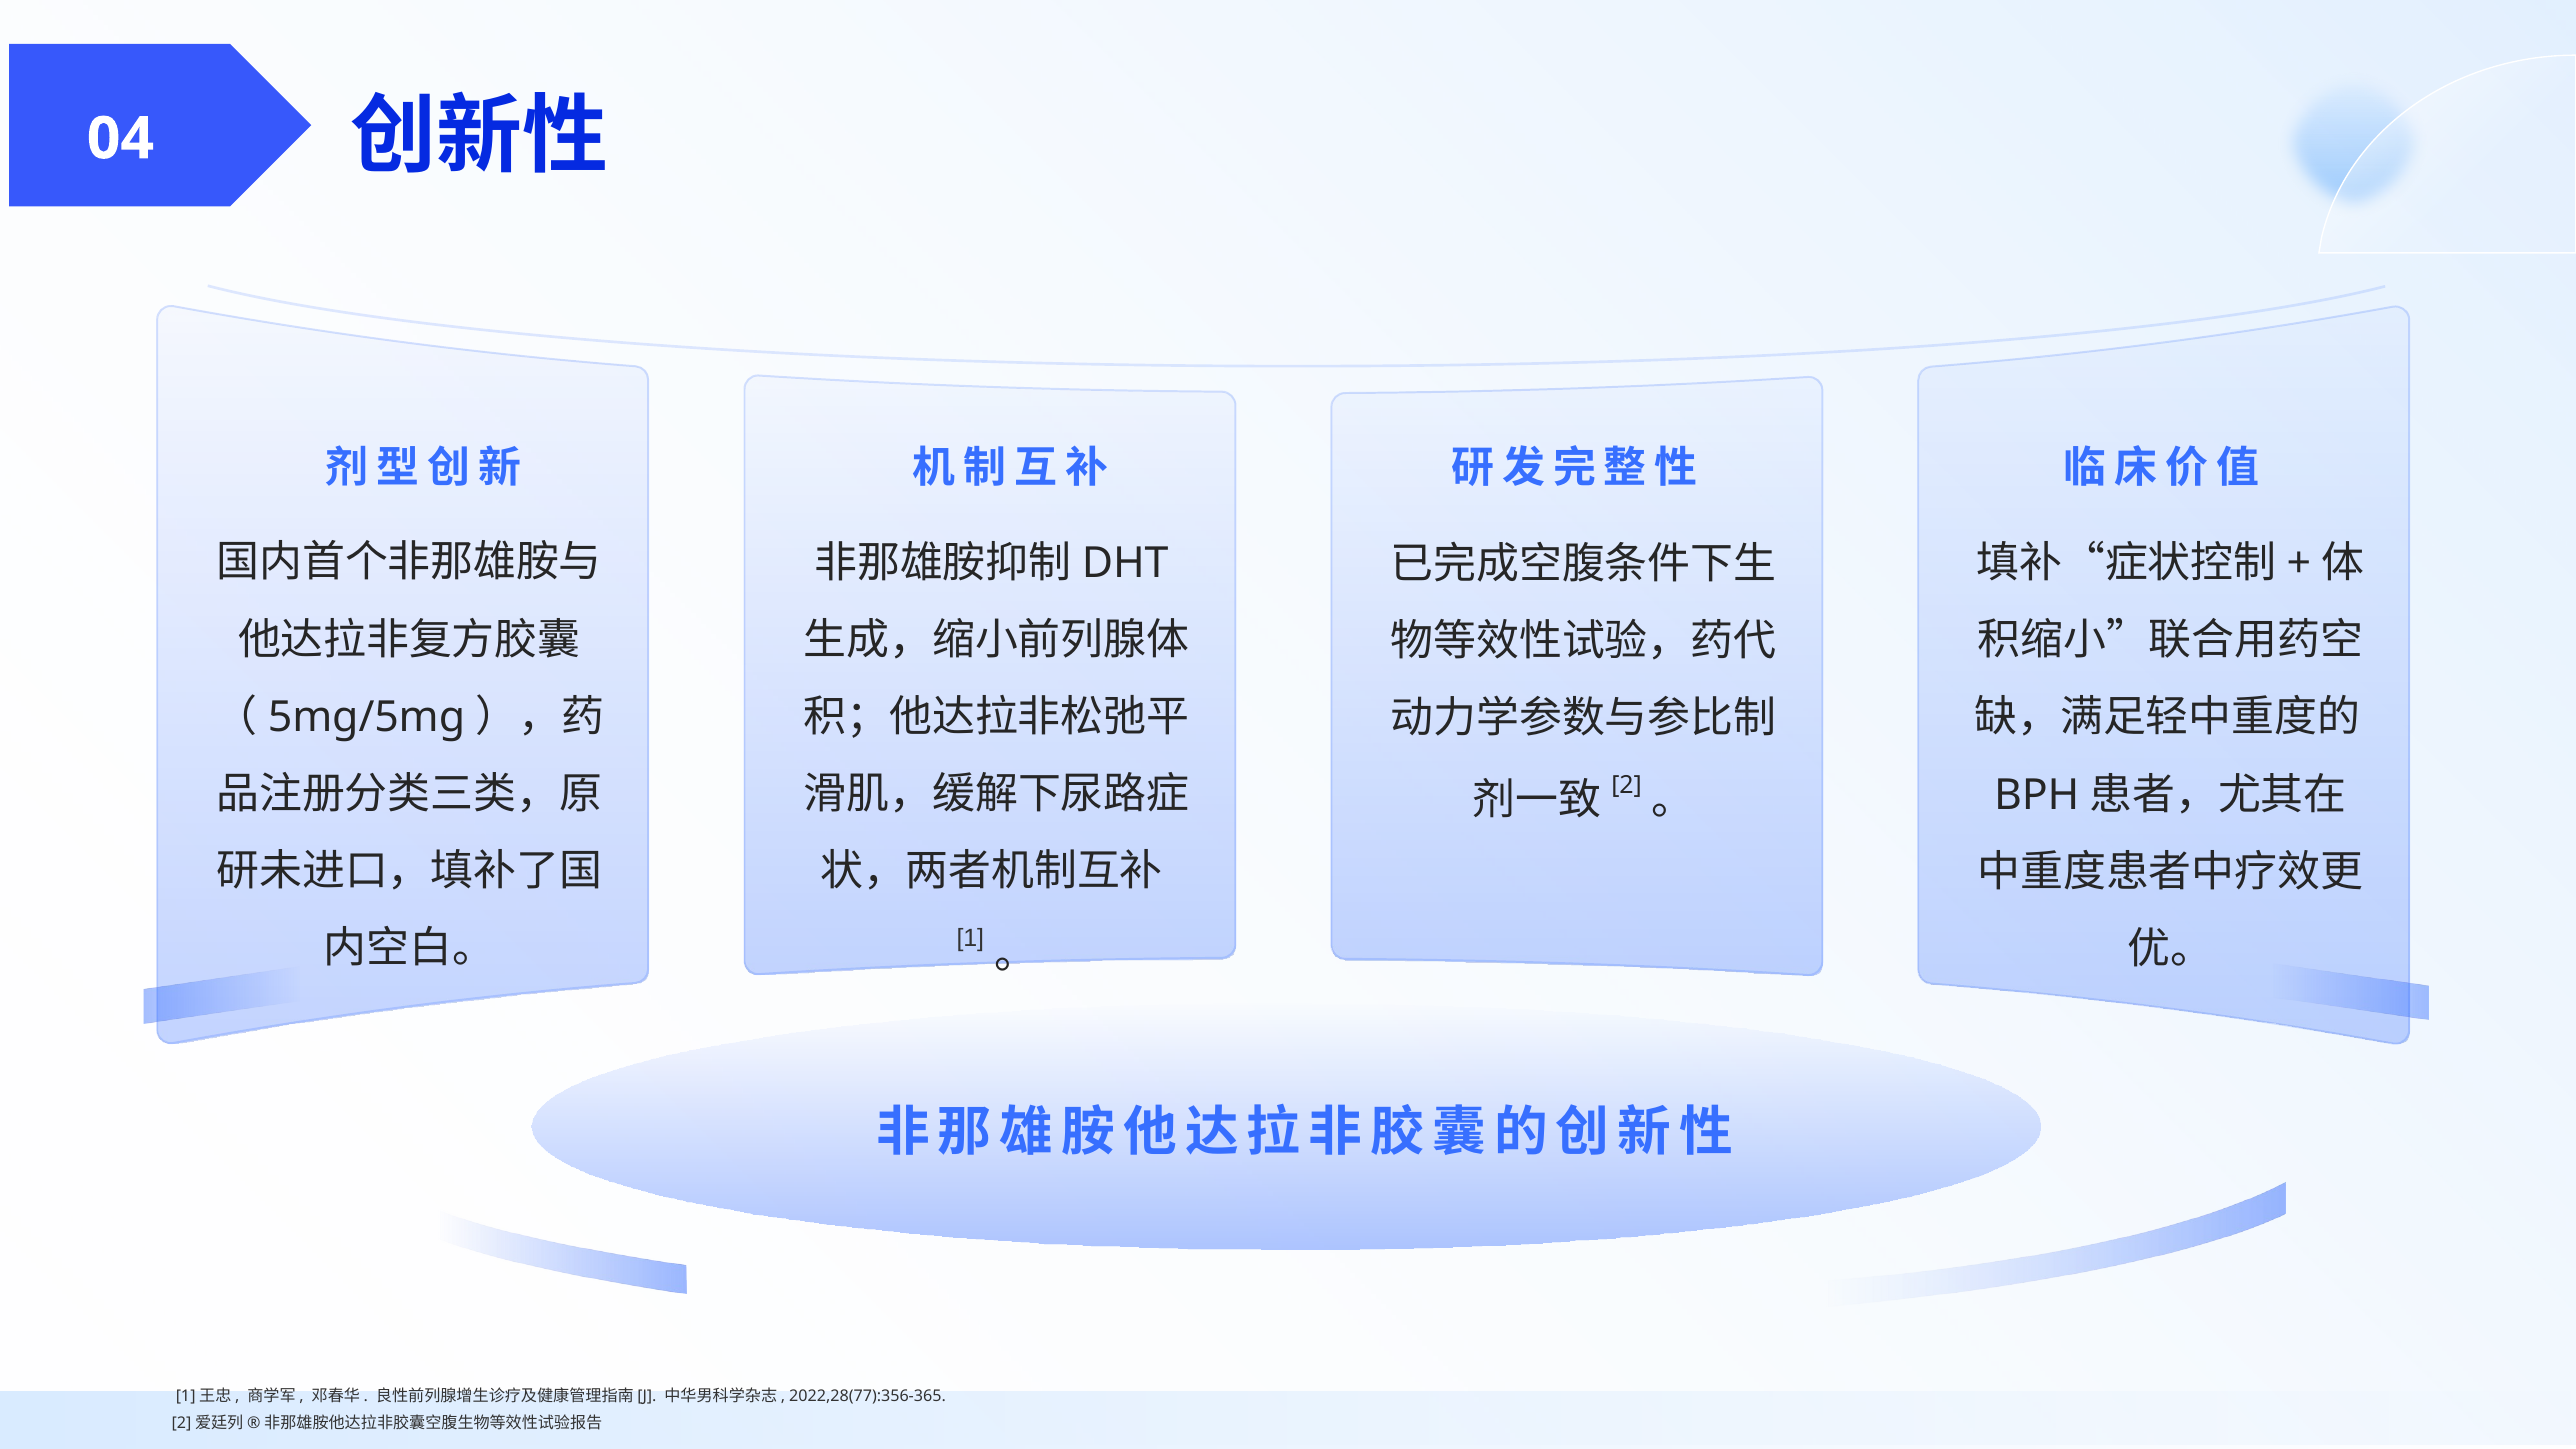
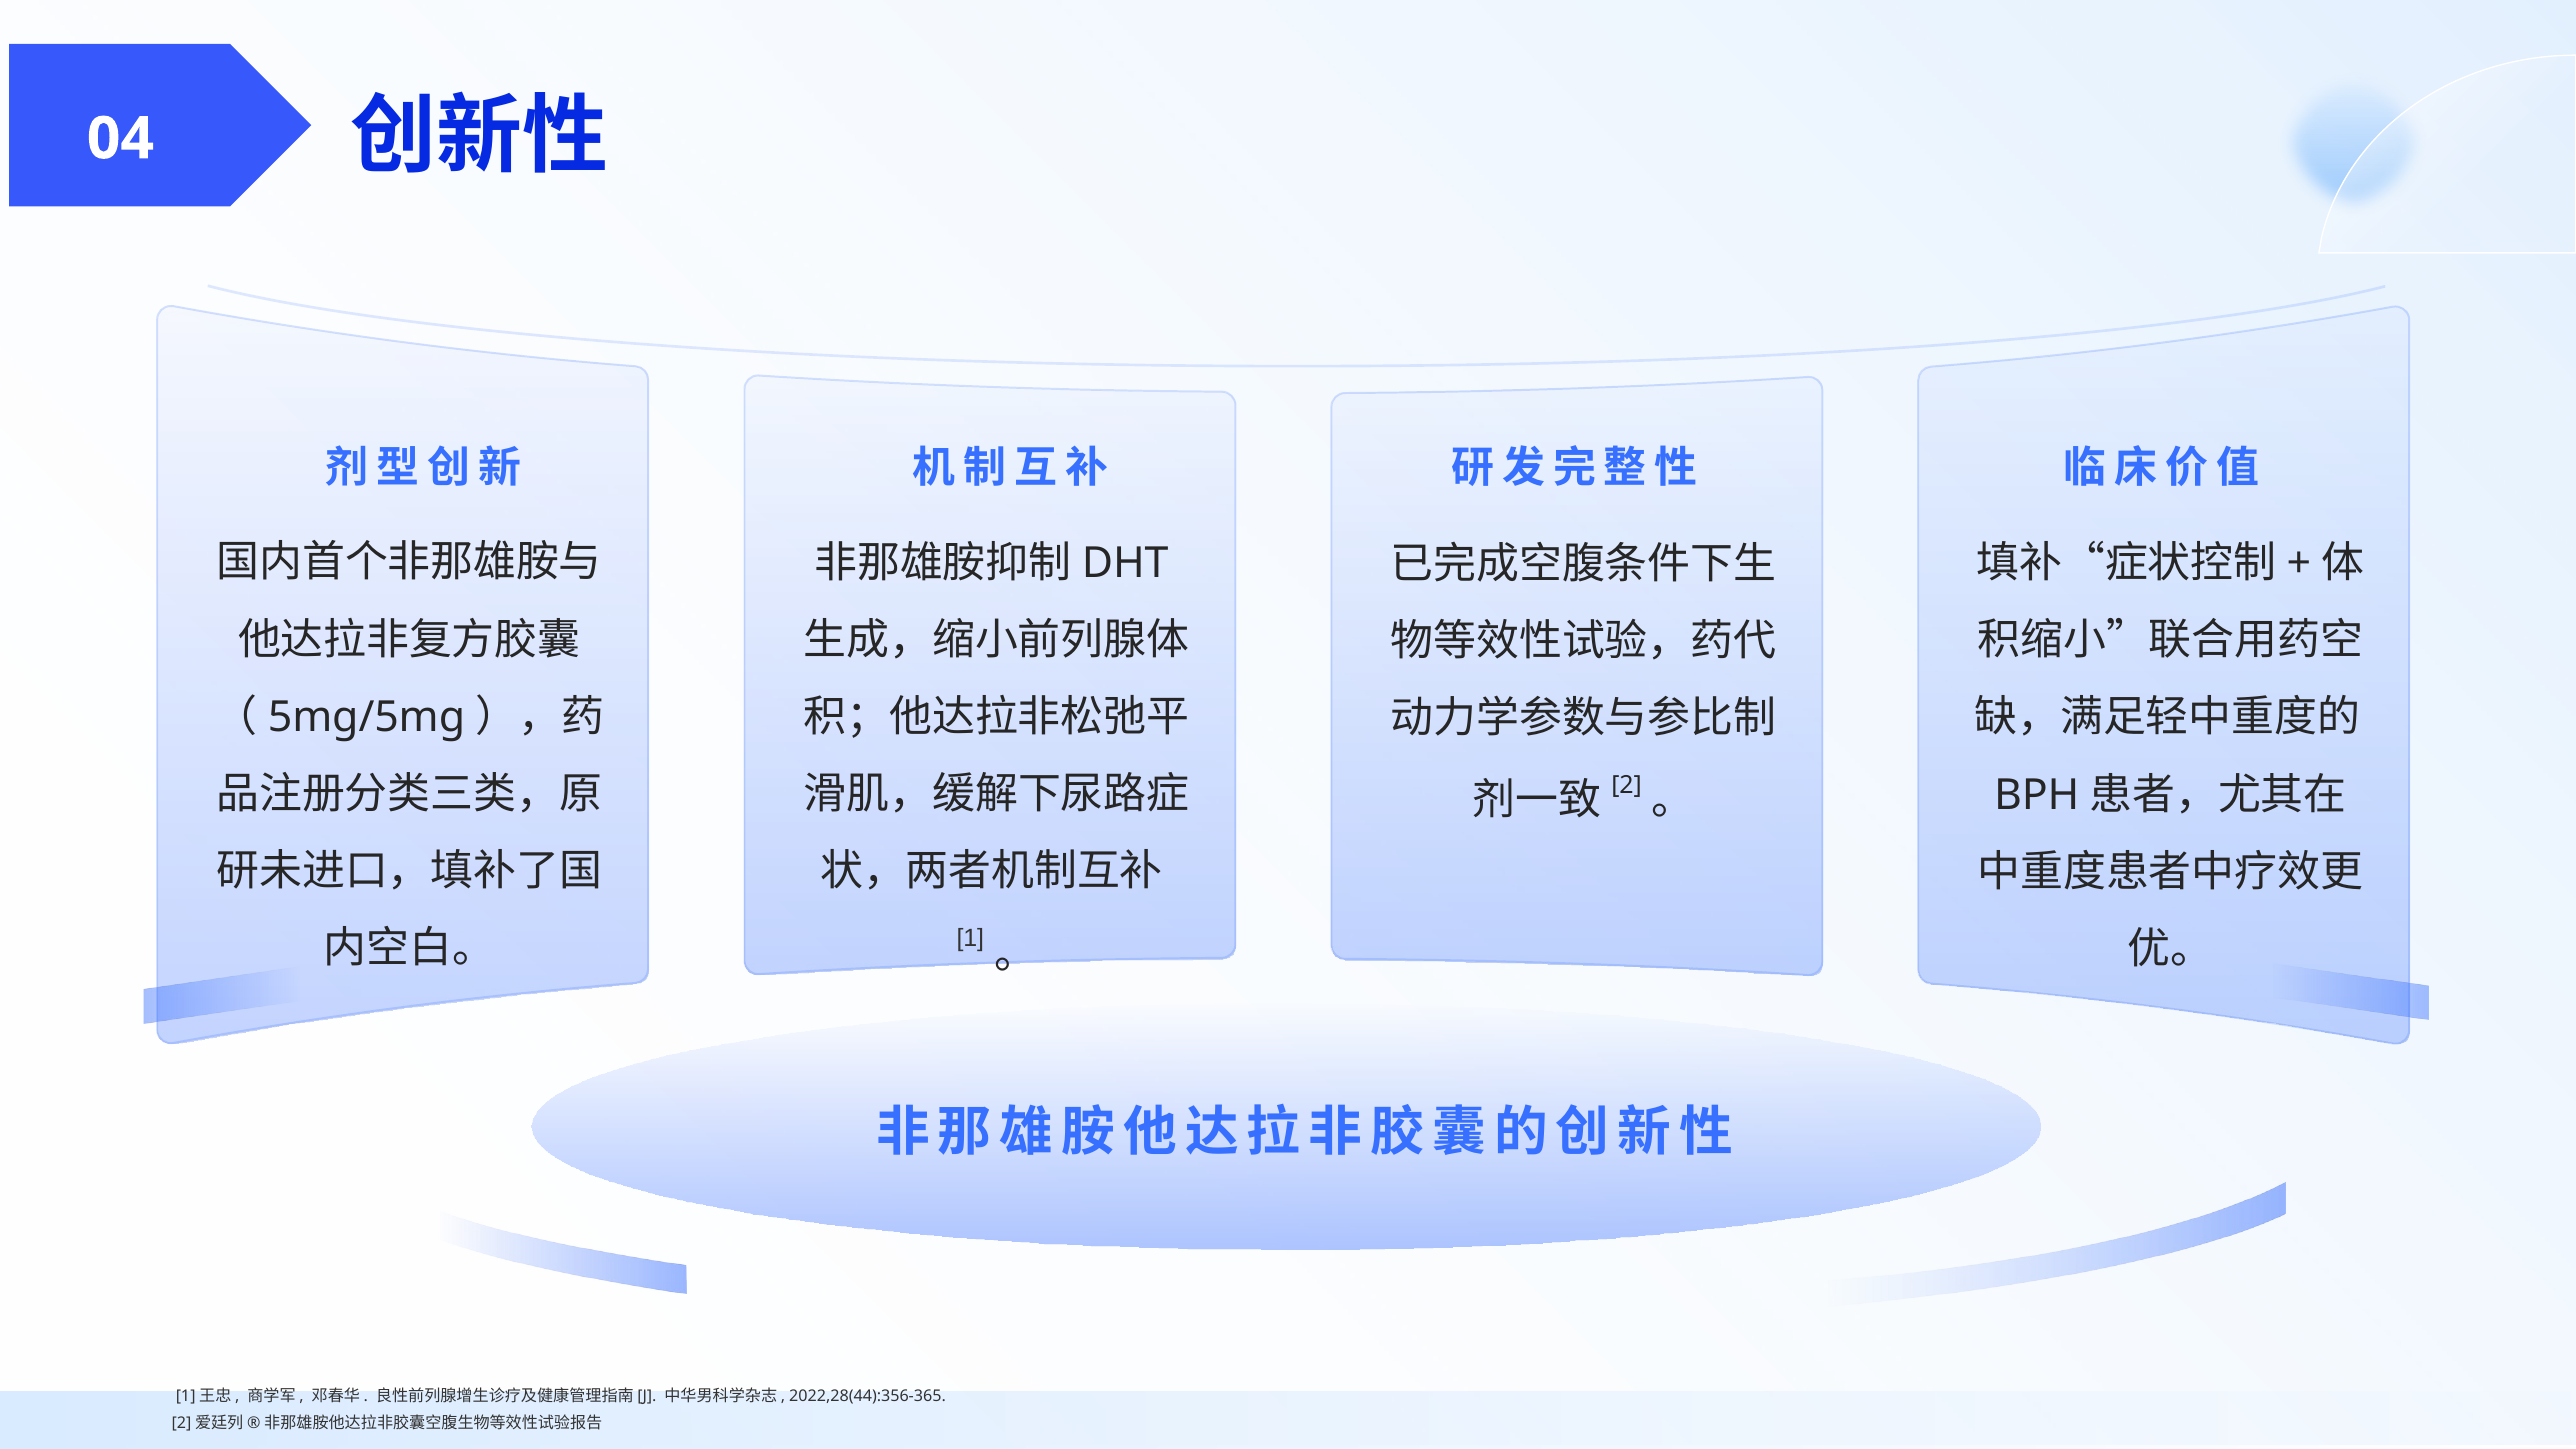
2022,28(77):356-365: 2022,28(77):356-365 -> 2022,28(44):356-365 (868, 1396)
